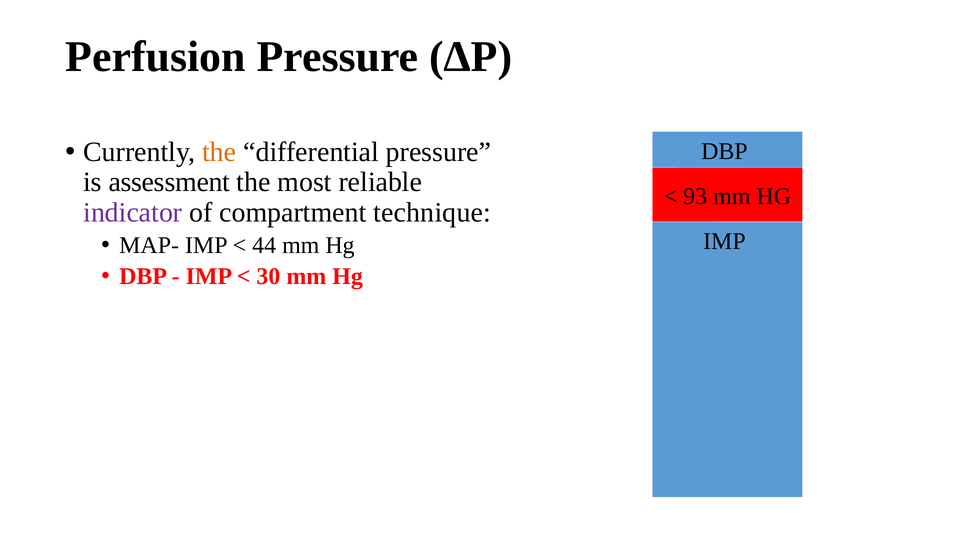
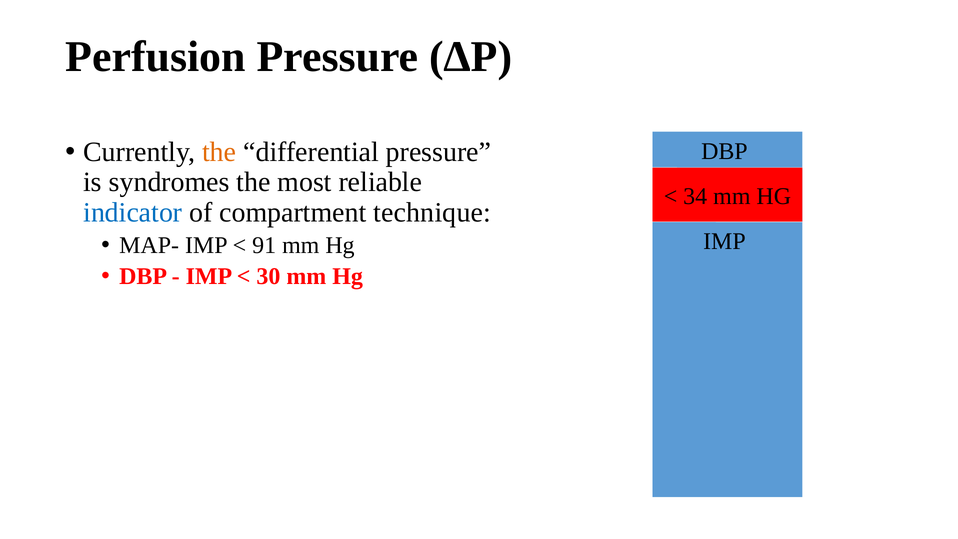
assessment: assessment -> syndromes (169, 182)
93: 93 -> 34 (695, 196)
indicator colour: purple -> blue (133, 212)
44: 44 -> 91 (264, 245)
